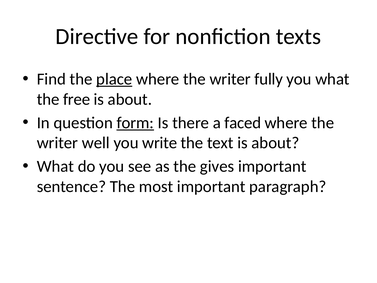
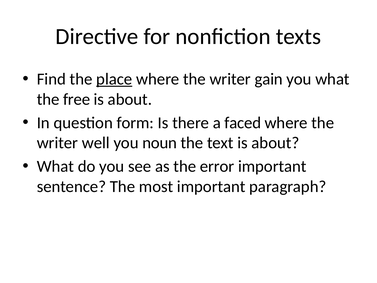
fully: fully -> gain (269, 79)
form underline: present -> none (135, 123)
write: write -> noun (160, 143)
gives: gives -> error (217, 166)
